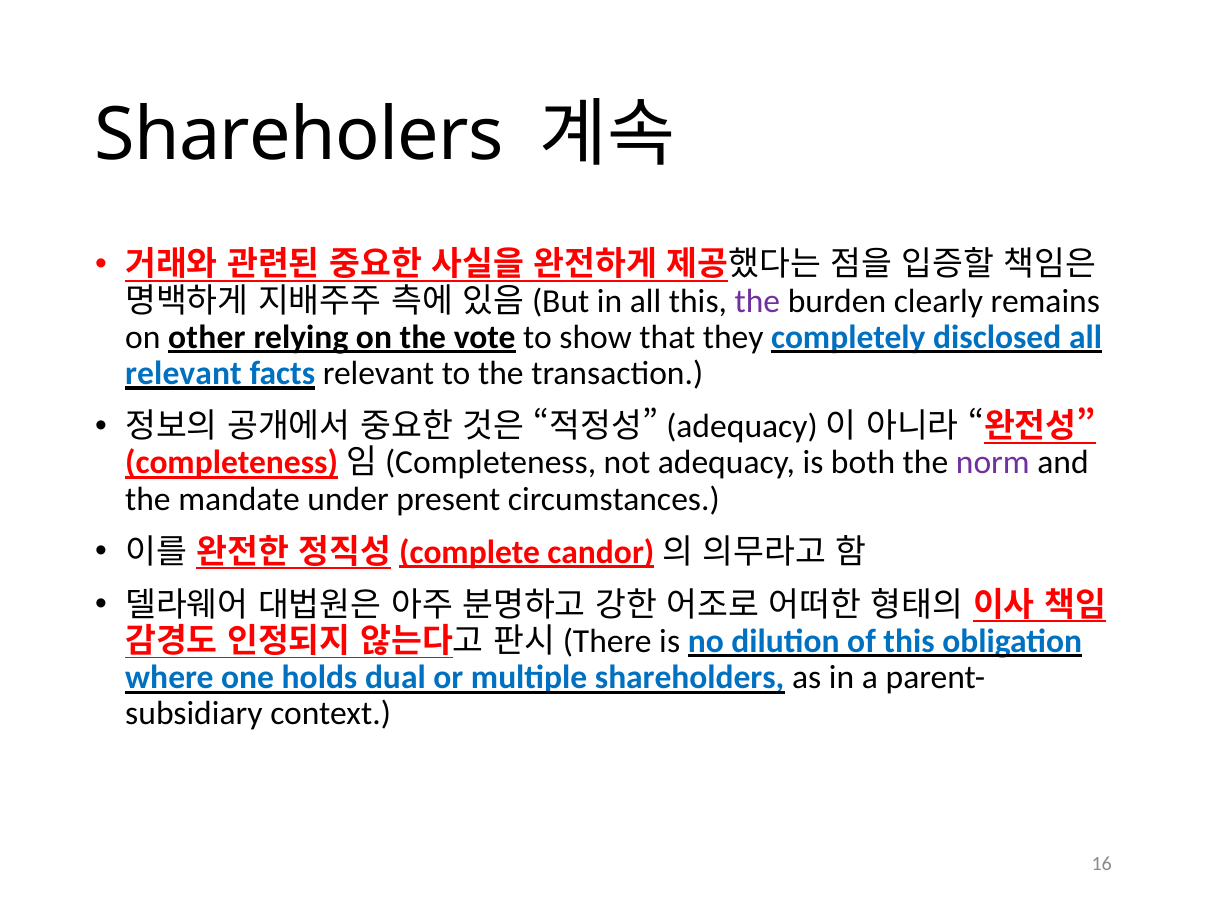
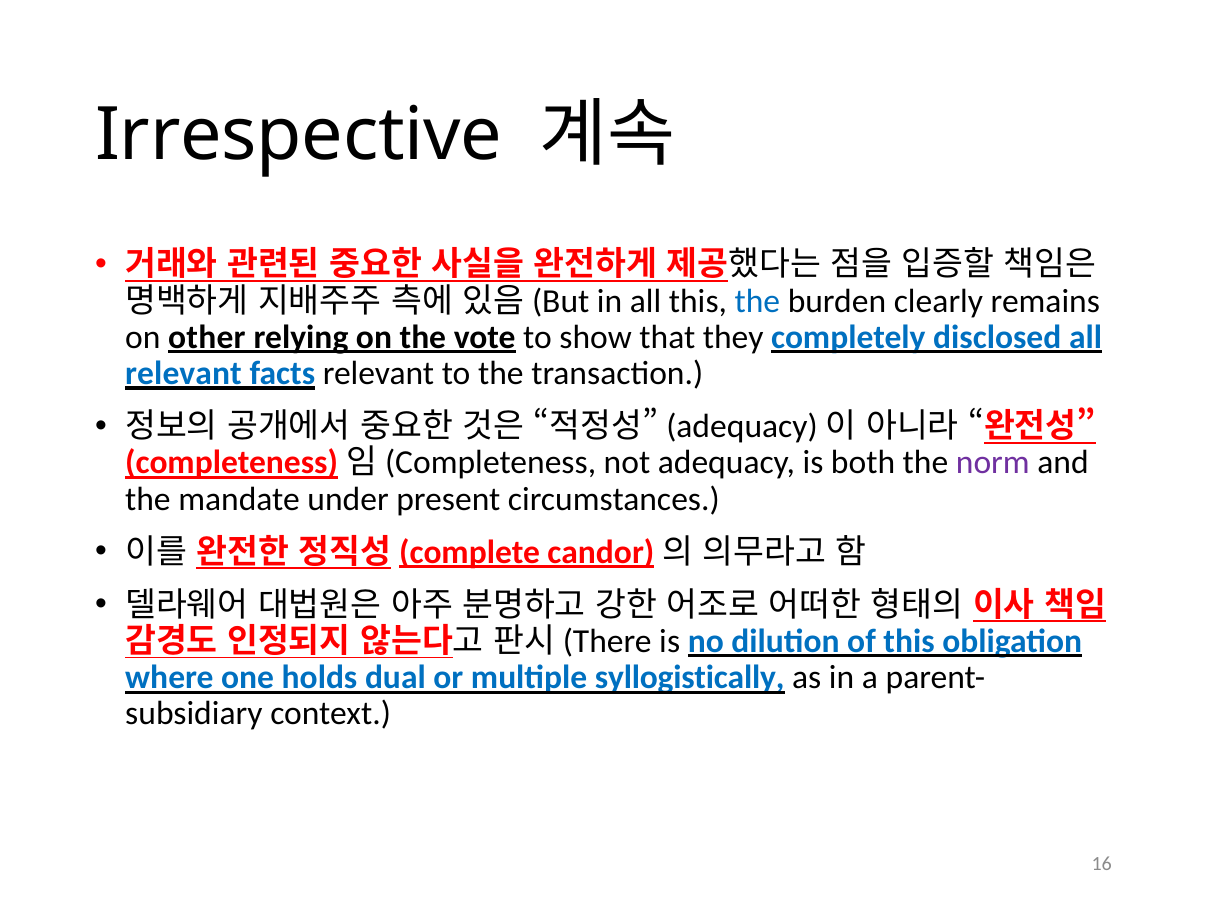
Shareholers: Shareholers -> Irrespective (299, 135)
the colour: purple -> blue (757, 301)
shareholders: shareholders -> syllogistically (690, 678)
